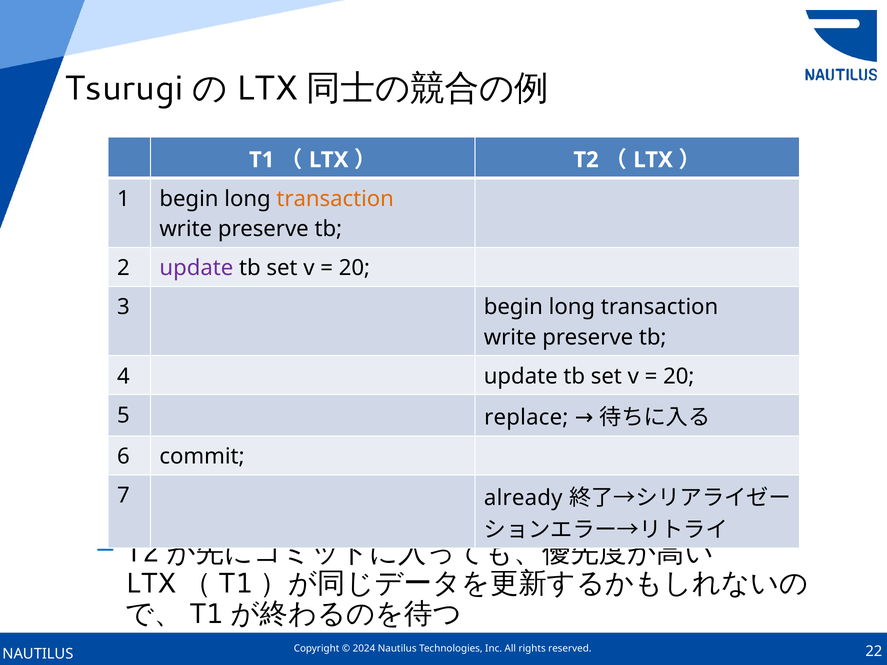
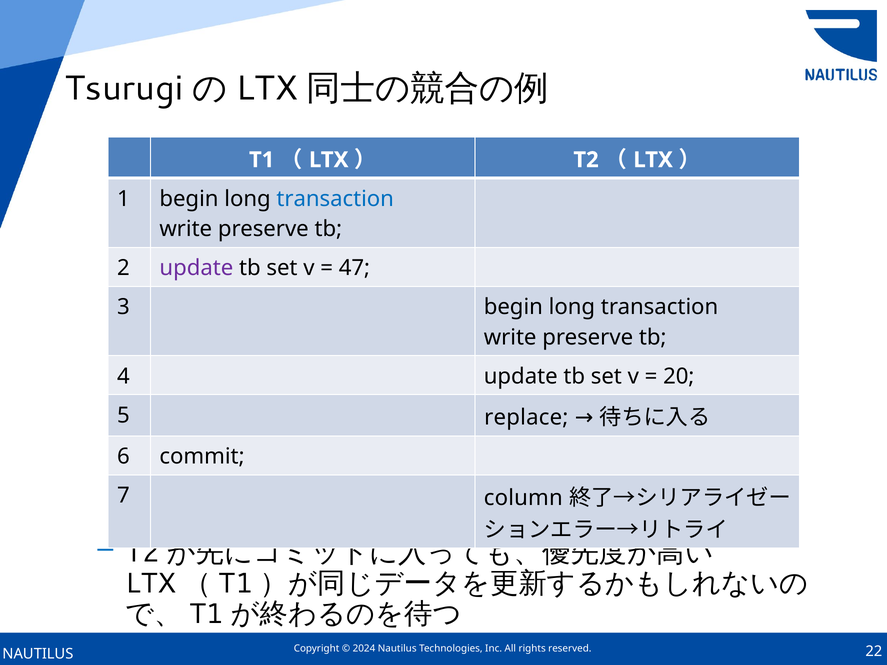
transaction colour: orange -> blue (335, 199)
20: 20 -> 47 (354, 268)
already: already -> column (523, 498)
